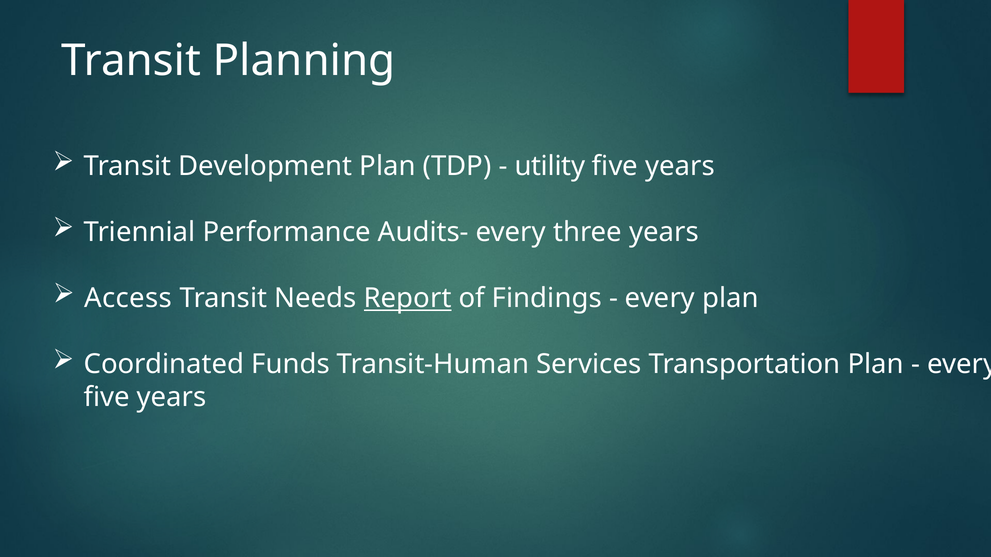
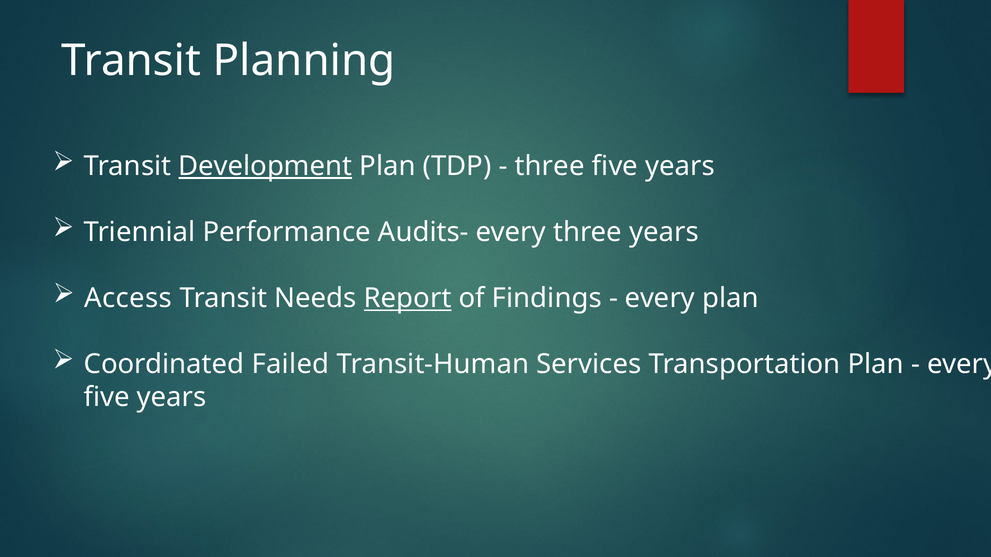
Development underline: none -> present (265, 166)
utility: utility -> three (550, 166)
Funds: Funds -> Failed (290, 365)
